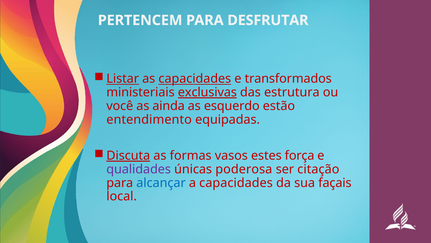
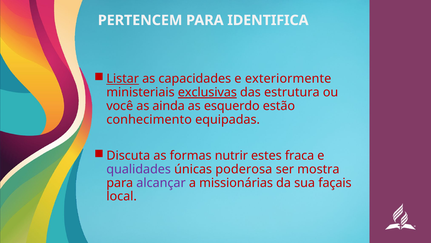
DESFRUTAR: DESFRUTAR -> IDENTIFICA (268, 20)
capacidades underline: present -> none (195, 79)
transformados: transformados -> exteriormente (288, 79)
entendimento: entendimento -> conhecimento (149, 119)
Discuta underline: present -> none (128, 155)
vasos: vasos -> nutrir (231, 155)
força: força -> fraca (300, 155)
citação: citação -> mostra (318, 169)
alcançar colour: blue -> purple (161, 182)
a capacidades: capacidades -> missionárias (236, 182)
